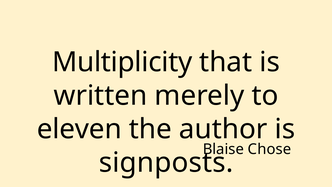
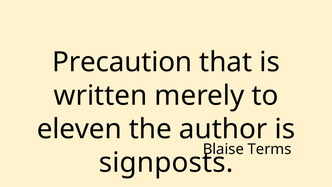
Multiplicity: Multiplicity -> Precaution (122, 62)
Chose: Chose -> Terms (270, 149)
